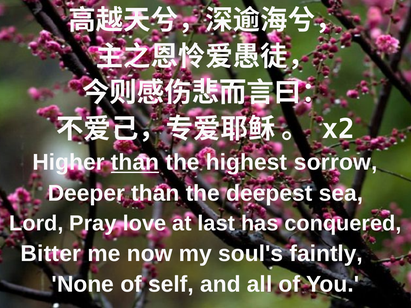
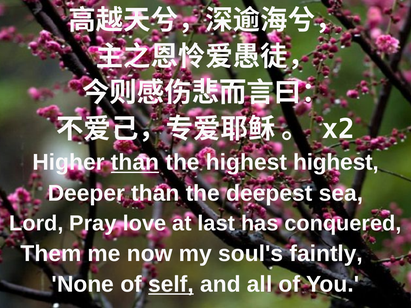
highest sorrow: sorrow -> highest (336, 163)
Bitter: Bitter -> Them (51, 254)
self underline: none -> present (171, 285)
